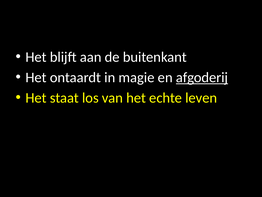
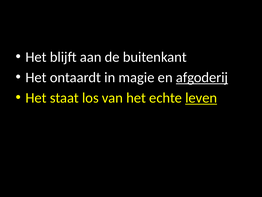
leven underline: none -> present (201, 98)
